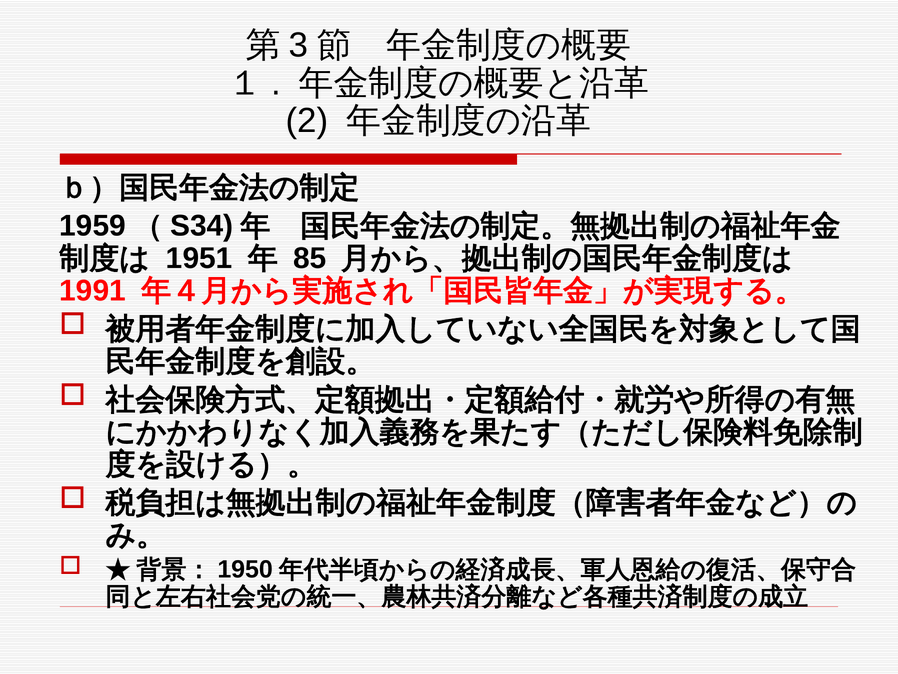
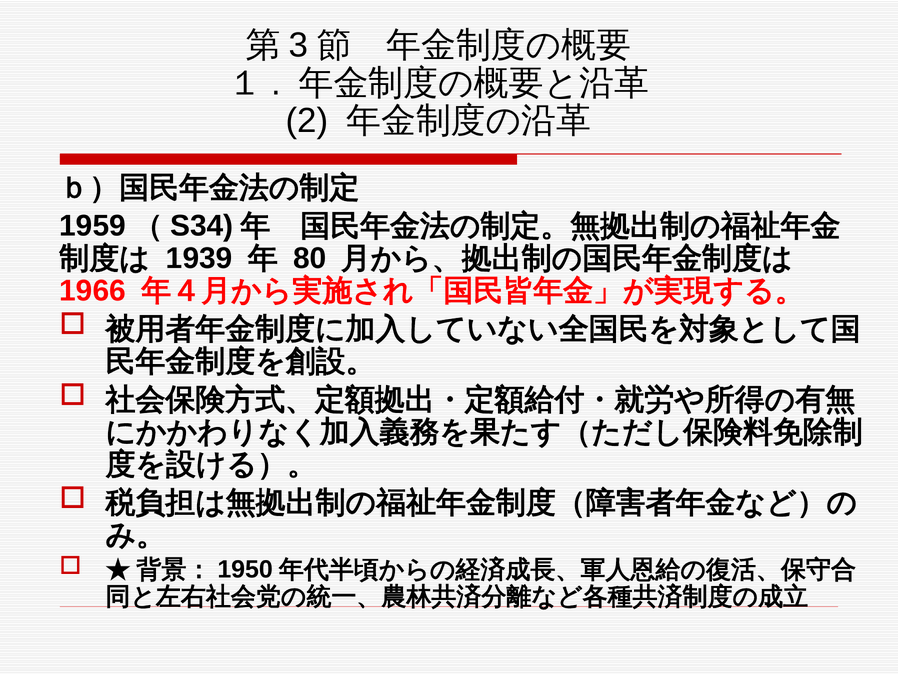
1951: 1951 -> 1939 (199, 258)
85: 85 -> 80 (310, 258)
1991: 1991 -> 1966 (93, 290)
